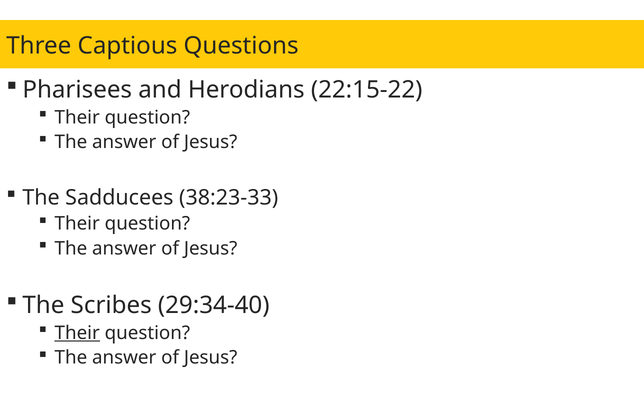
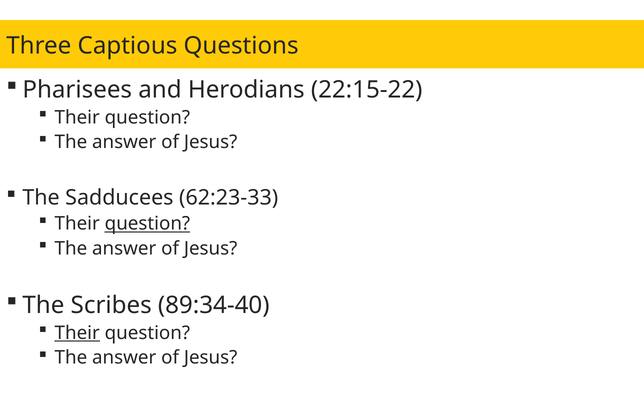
38:23-33: 38:23-33 -> 62:23-33 (229, 198)
question underline: none -> present (147, 224)
29:34-40: 29:34-40 -> 89:34-40 (214, 306)
